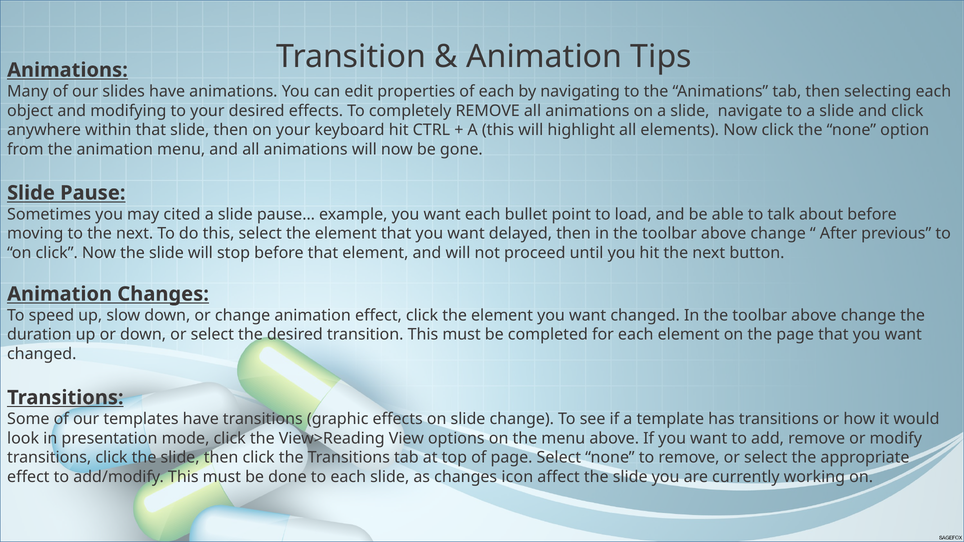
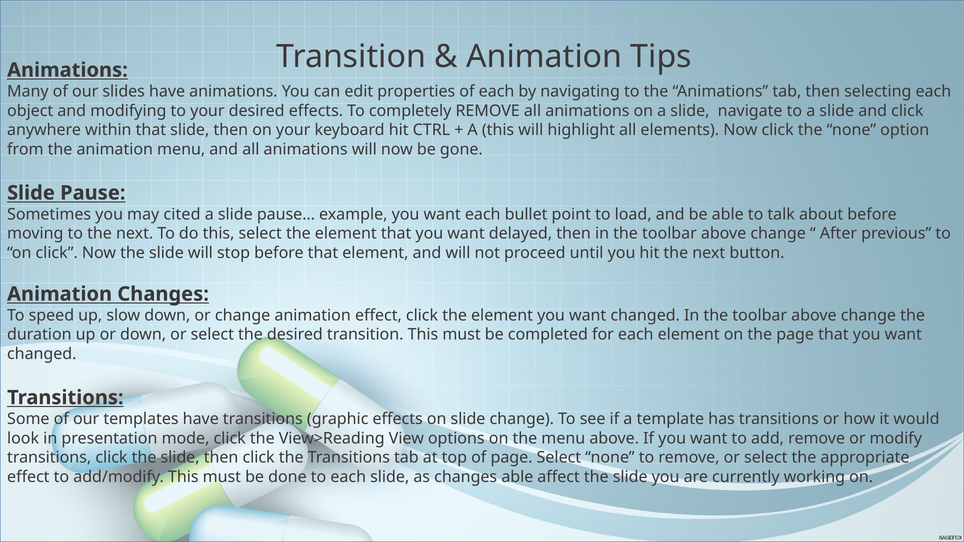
changes icon: icon -> able (517, 477)
